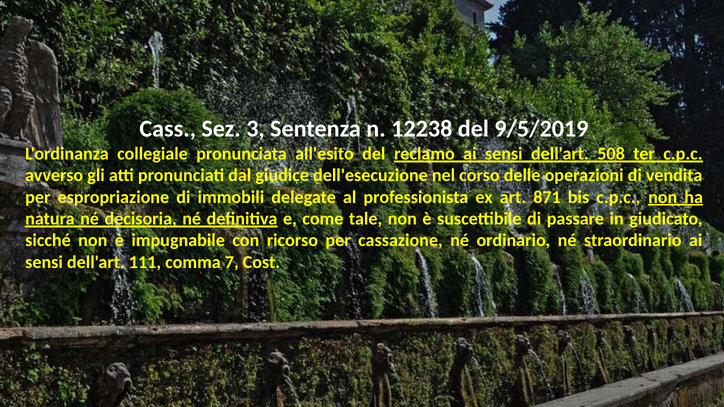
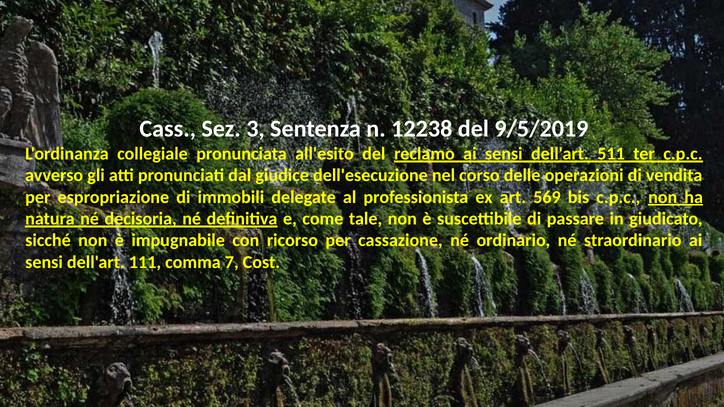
508: 508 -> 511 (611, 154)
871: 871 -> 569 (547, 197)
